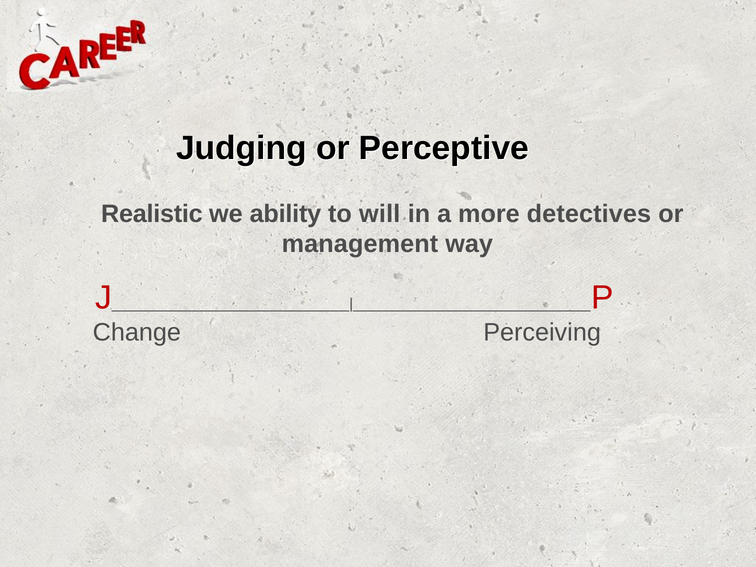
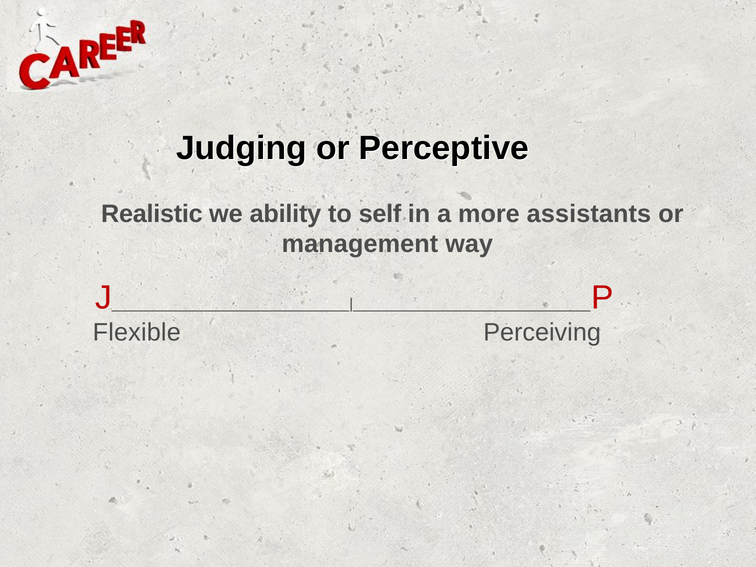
will: will -> self (380, 214)
detectives: detectives -> assistants (589, 214)
Change: Change -> Flexible (137, 332)
